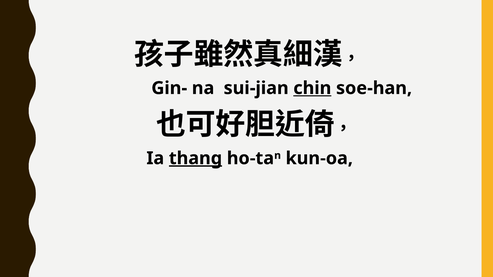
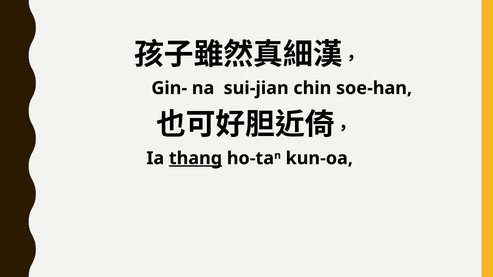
chin underline: present -> none (312, 88)
